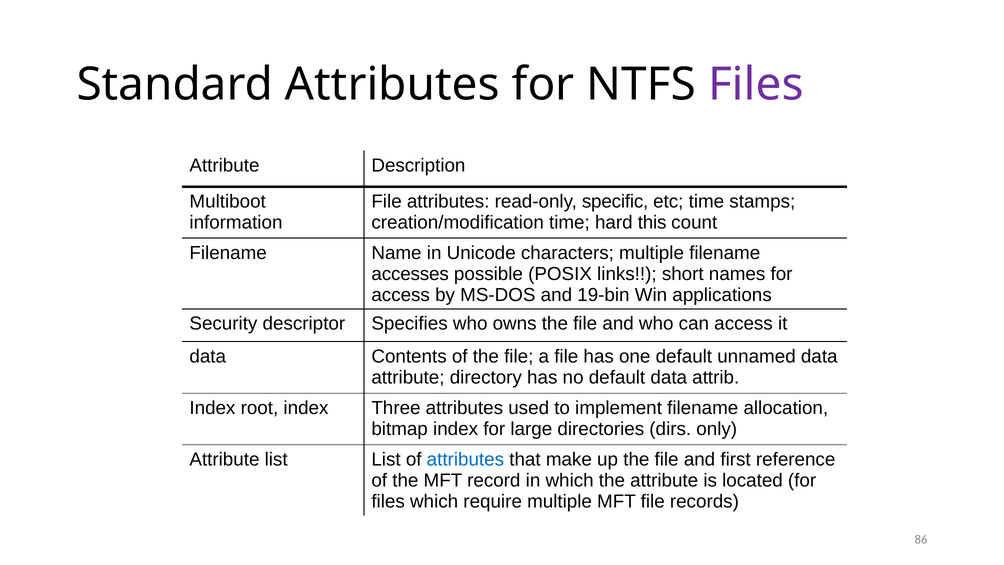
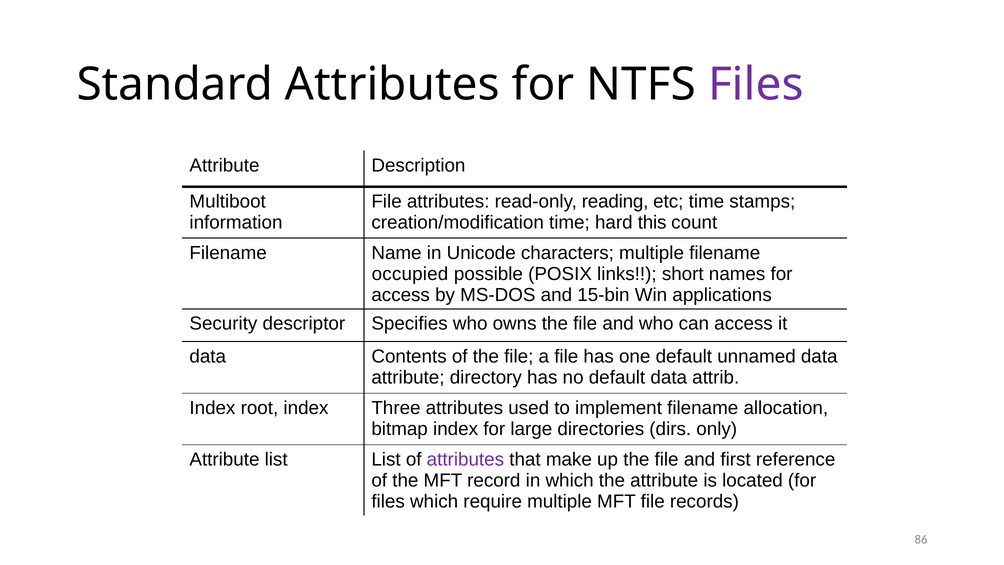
specific: specific -> reading (615, 201)
accesses: accesses -> occupied (410, 274)
19-bin: 19-bin -> 15-bin (603, 295)
attributes colour: blue -> purple (465, 459)
